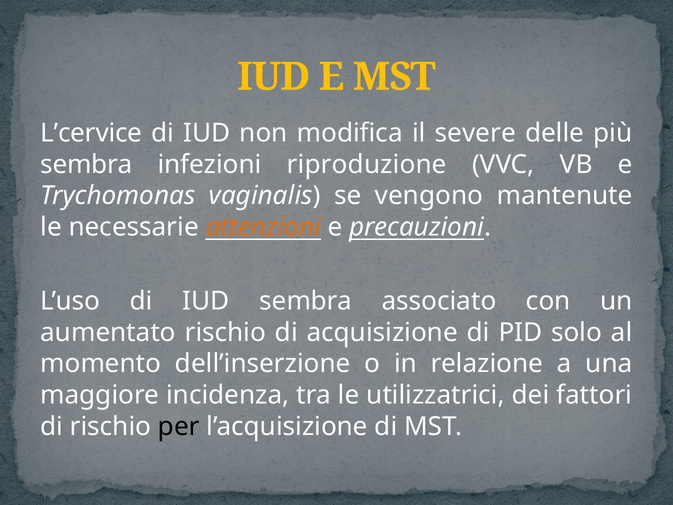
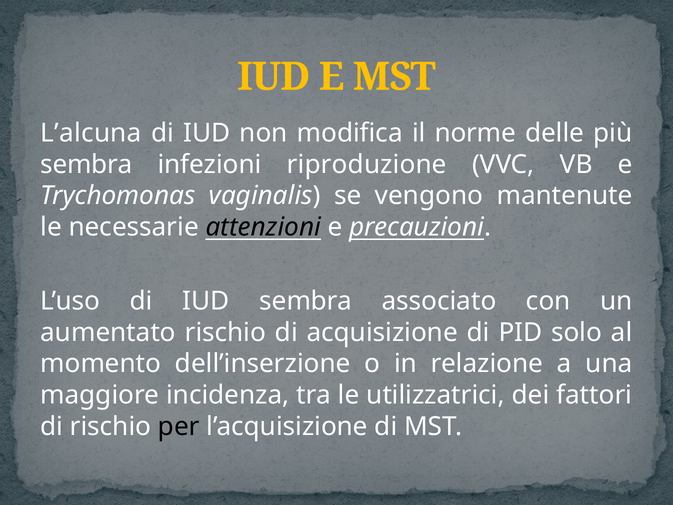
L’cervice: L’cervice -> L’alcuna (91, 133)
severe: severe -> norme (475, 133)
attenzioni colour: orange -> black (263, 227)
